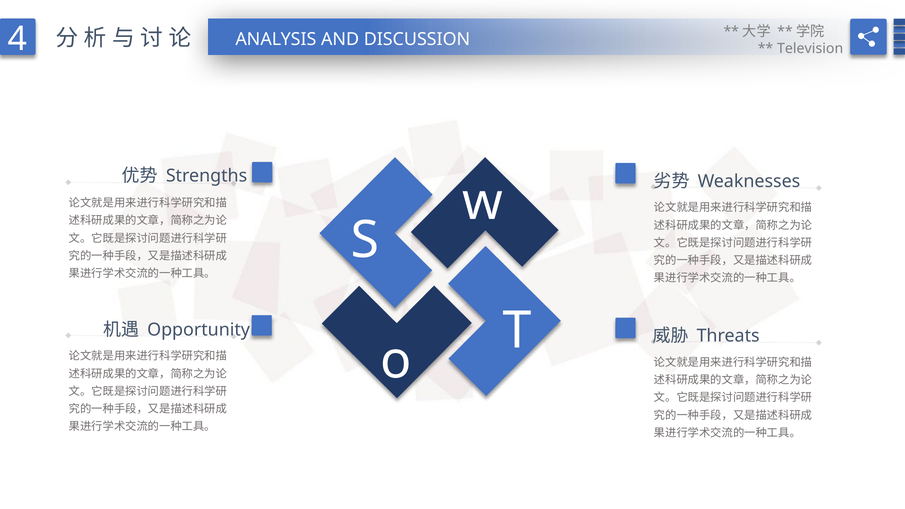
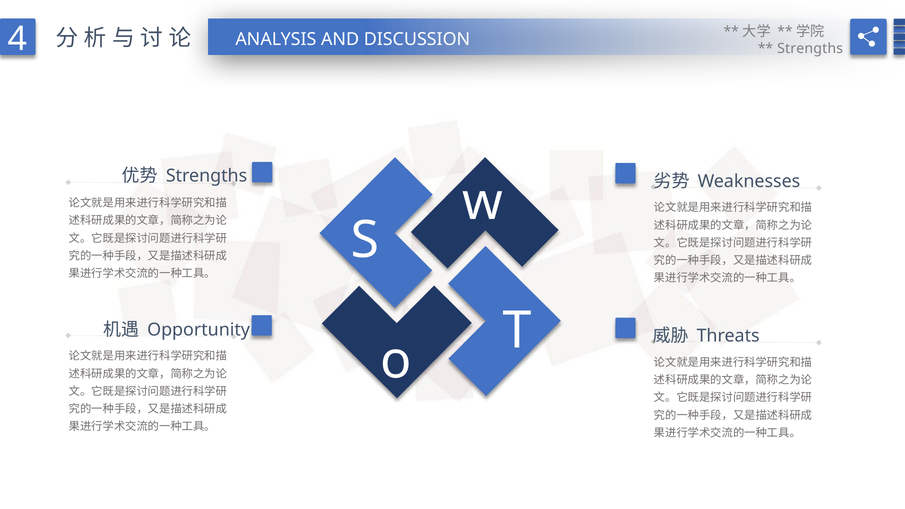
Television: Television -> Strengths (810, 49)
